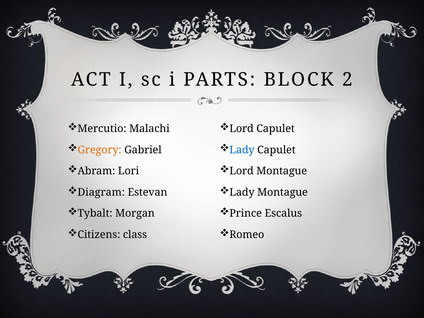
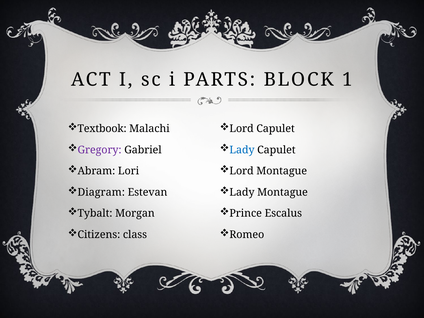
2: 2 -> 1 (347, 80)
Mercutio: Mercutio -> Textbook (102, 129)
Gregory colour: orange -> purple (100, 150)
